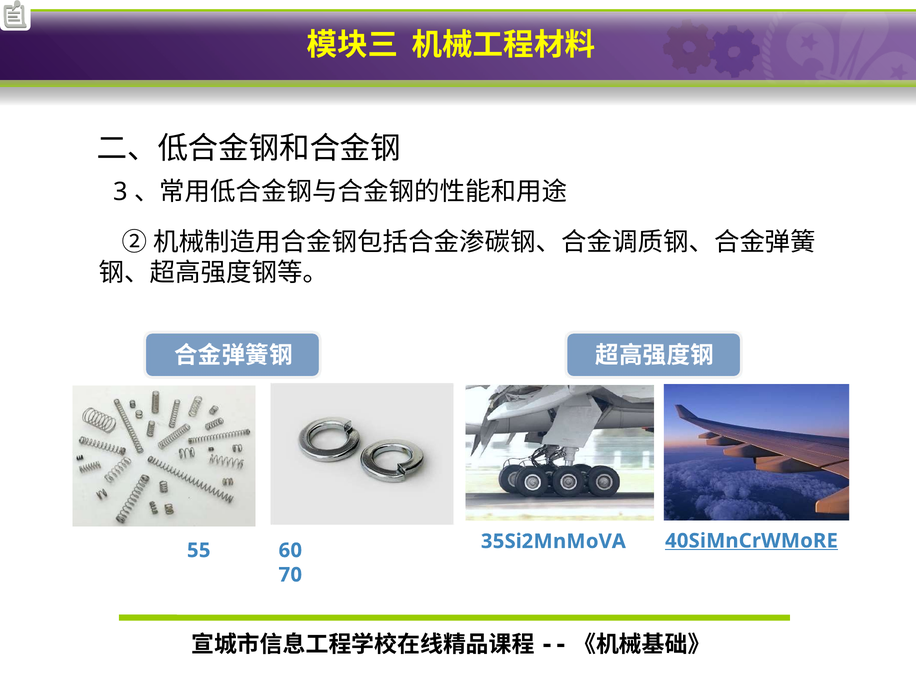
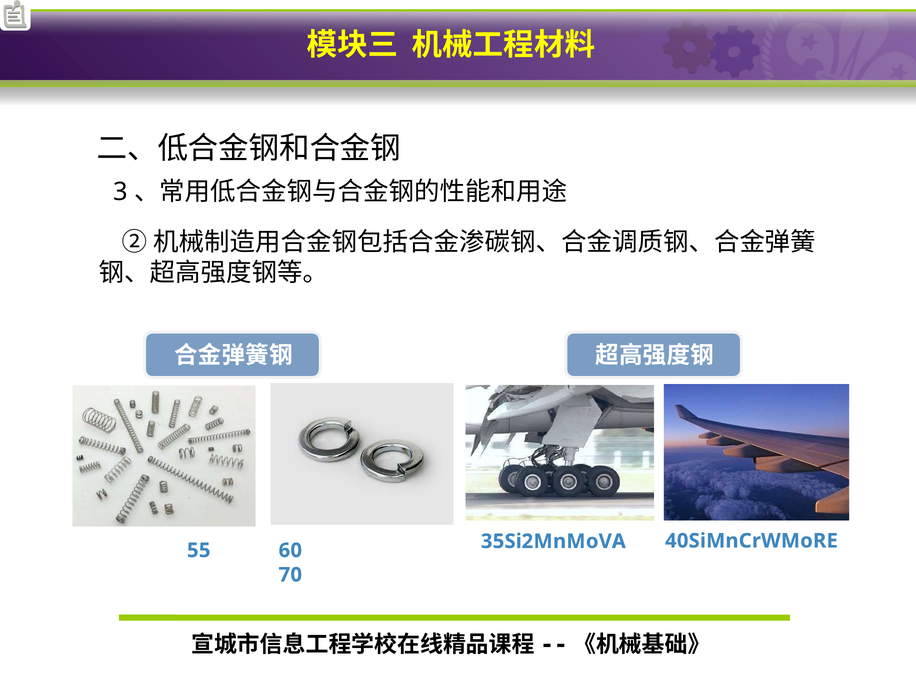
40SiMnCrWMoRE underline: present -> none (751, 541)
